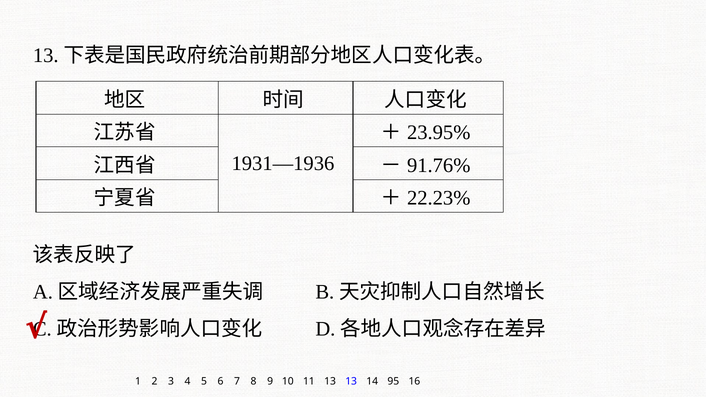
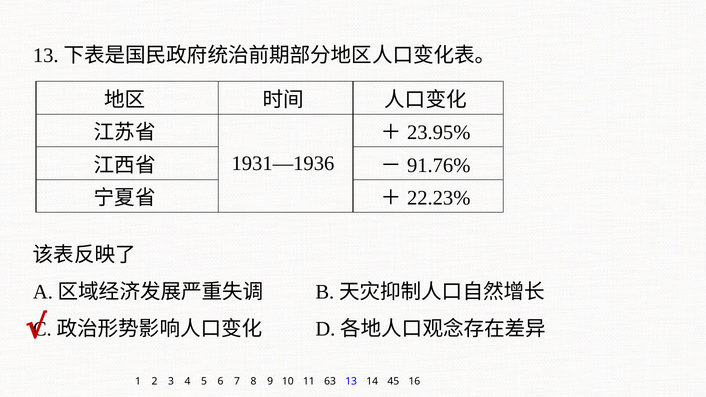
11 13: 13 -> 63 (330, 382)
95: 95 -> 45 (393, 382)
